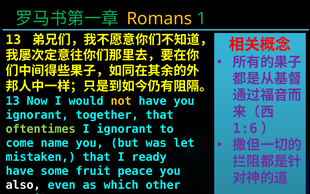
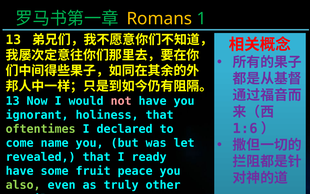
not colour: yellow -> pink (121, 101)
together: together -> holiness (107, 115)
I ignorant: ignorant -> declared (125, 129)
mistaken: mistaken -> revealed (41, 157)
also colour: white -> light green (23, 185)
which: which -> truly (121, 185)
